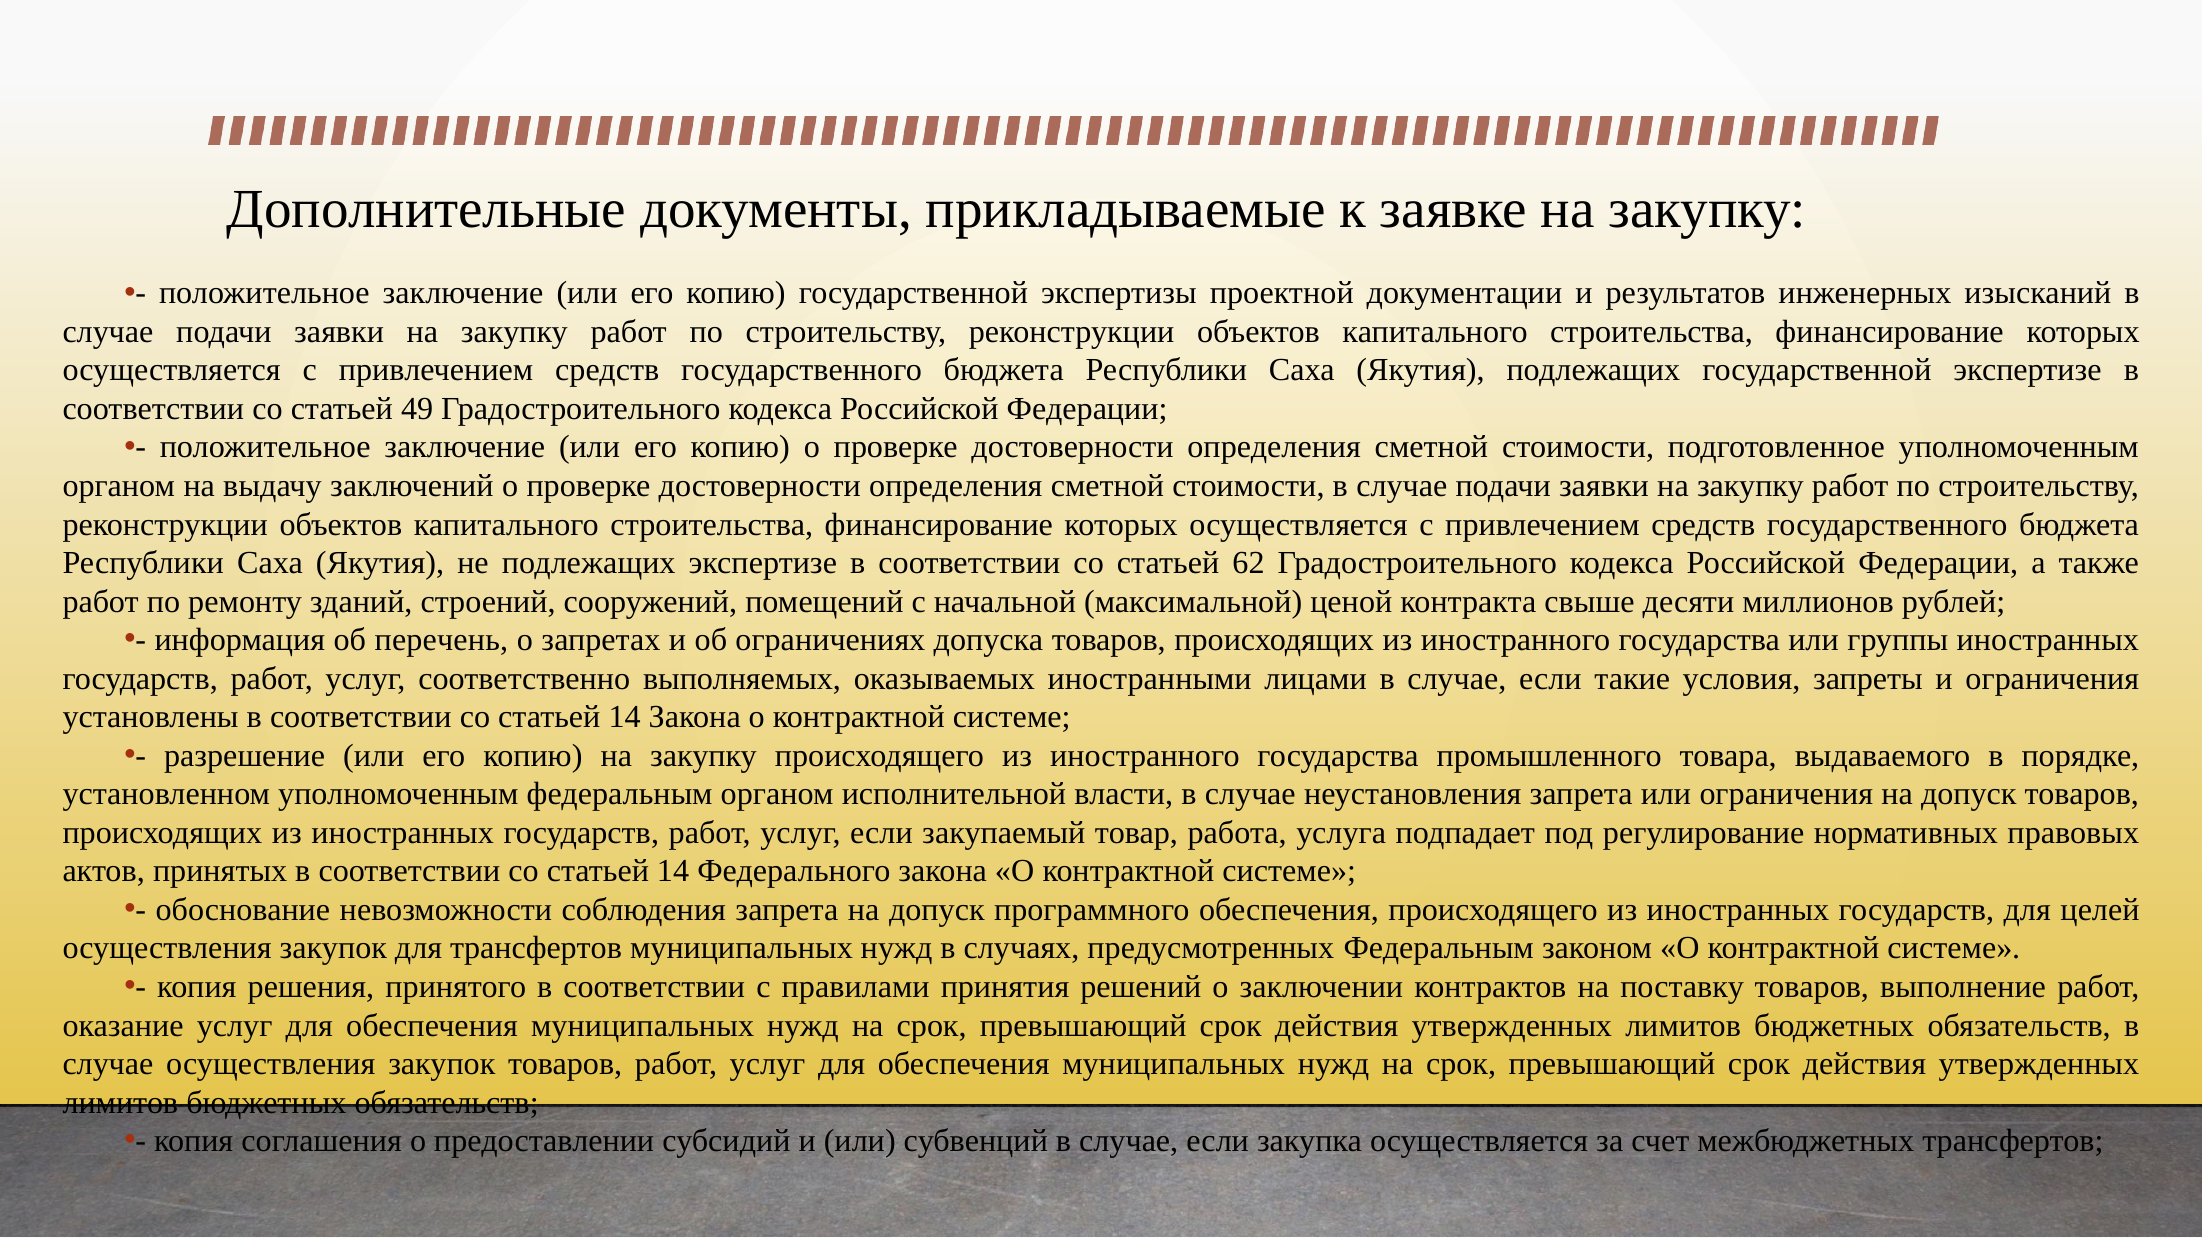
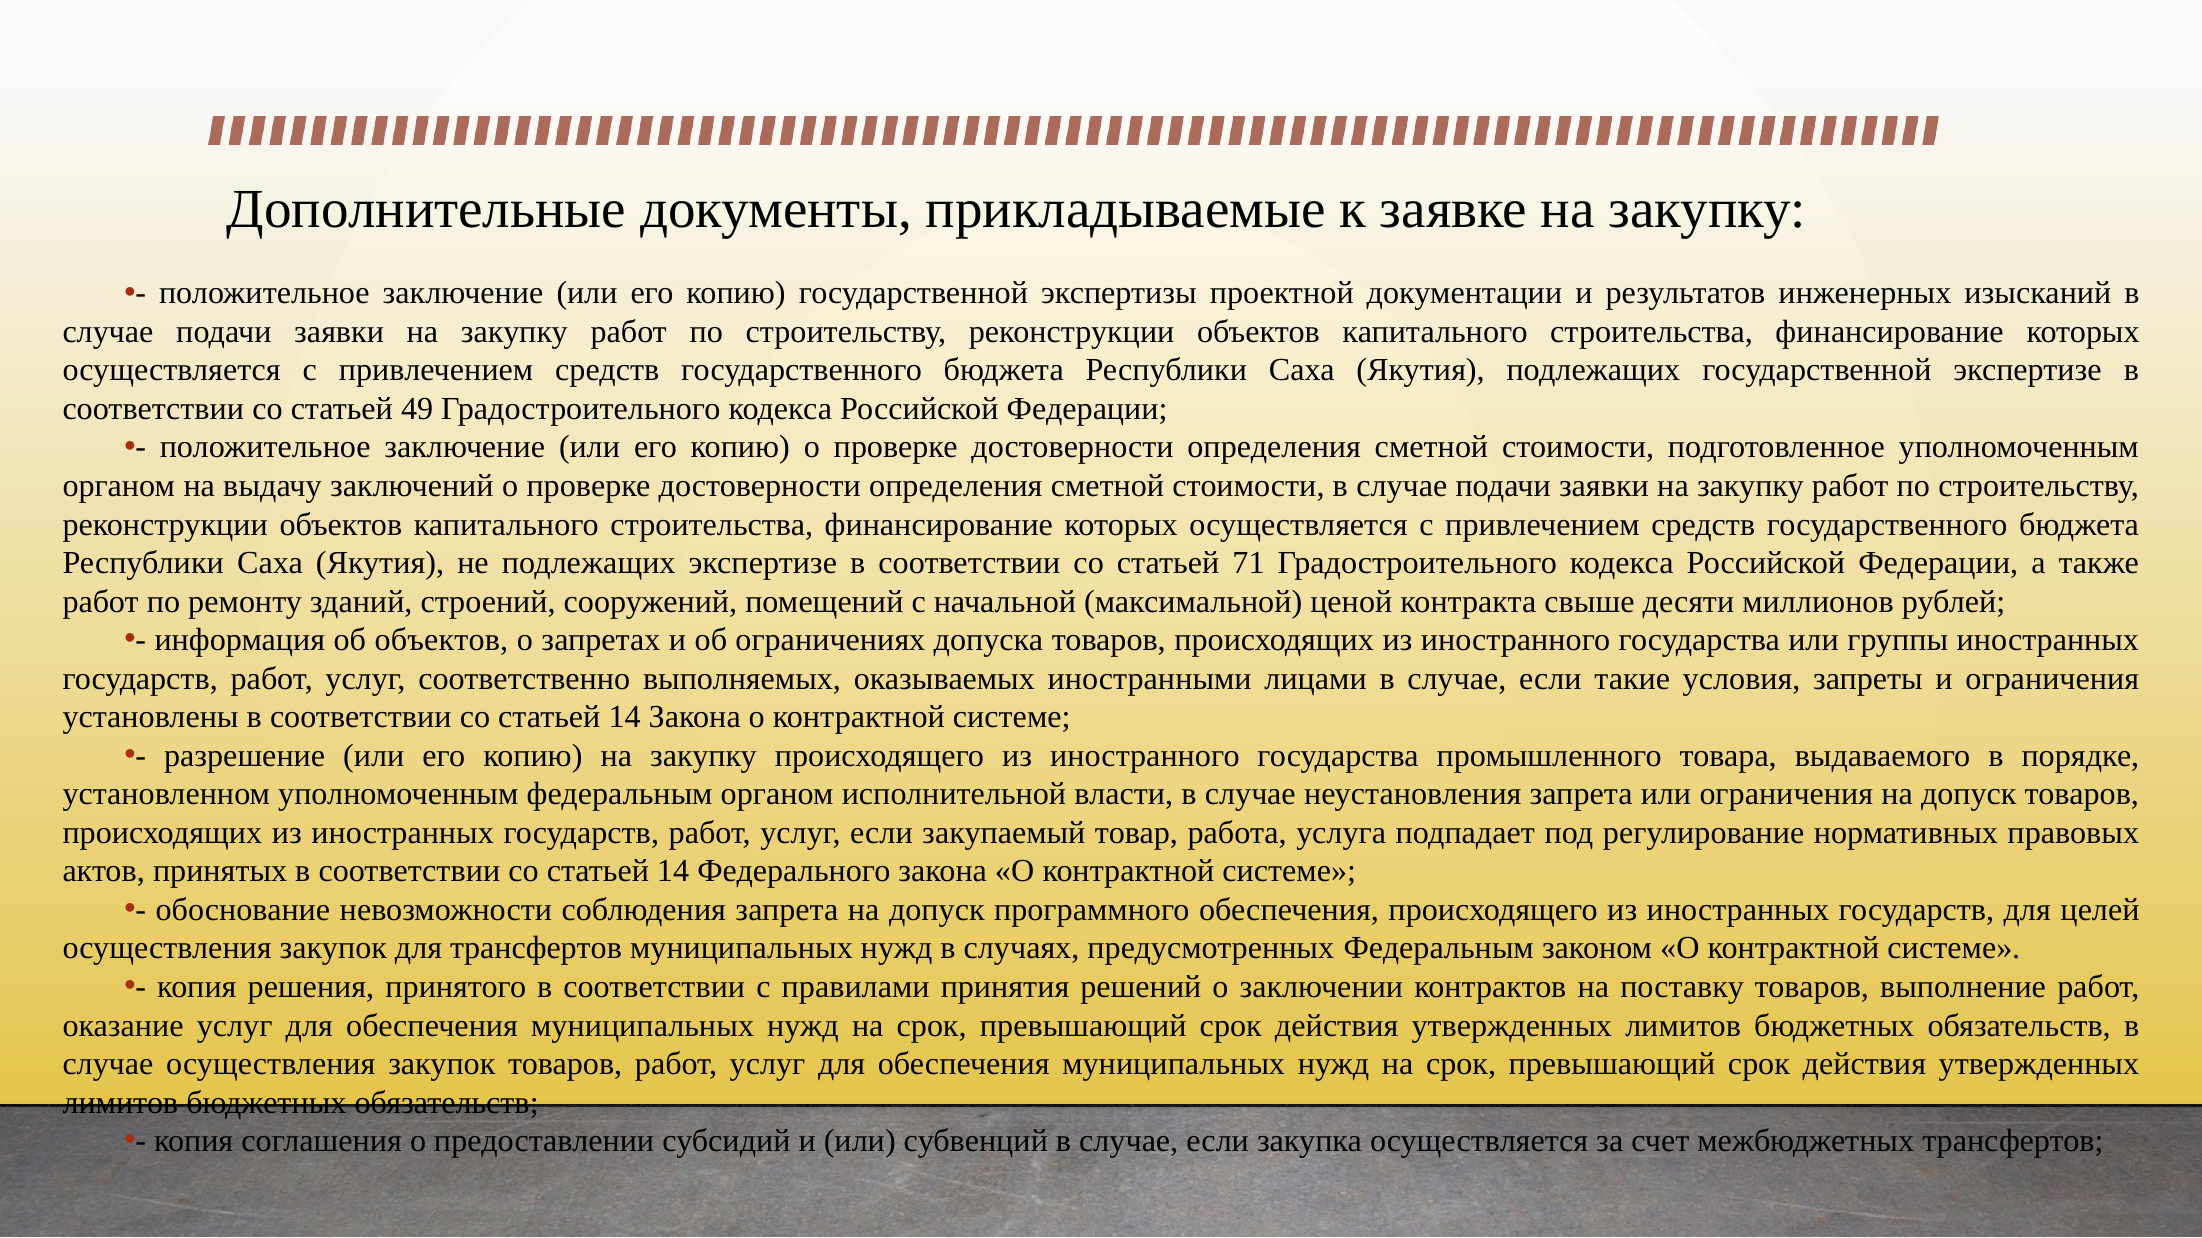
62: 62 -> 71 (1249, 563)
об перечень: перечень -> объектов (441, 640)
